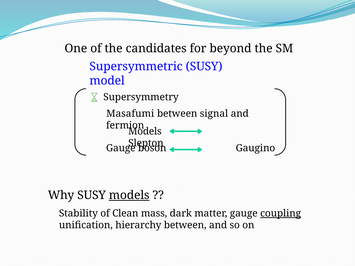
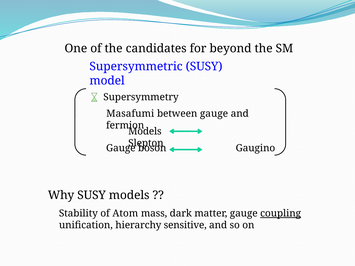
between signal: signal -> gauge (214, 114)
models underline: present -> none (129, 195)
Clean: Clean -> Atom (125, 214)
hierarchy between: between -> sensitive (185, 225)
